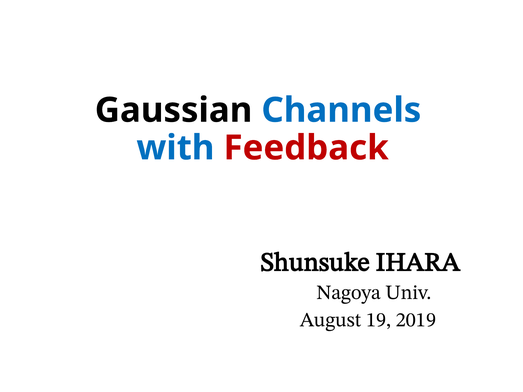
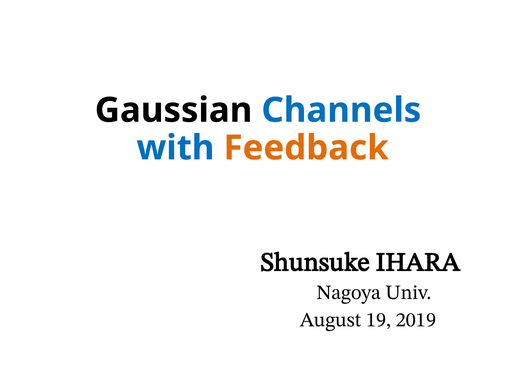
Feedback colour: red -> orange (306, 148)
